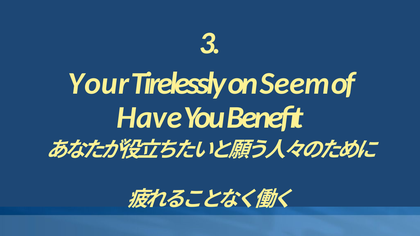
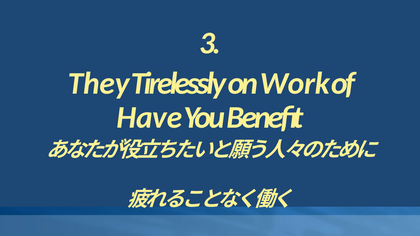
Your: Your -> They (99, 83)
Seem: Seem -> Work (295, 83)
